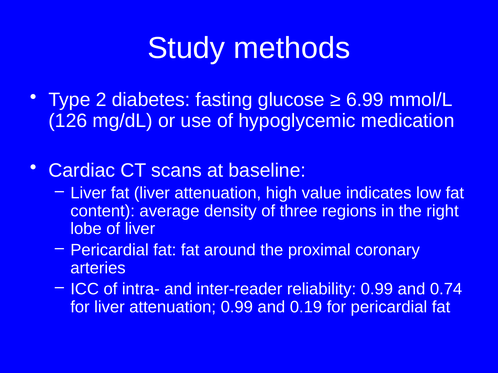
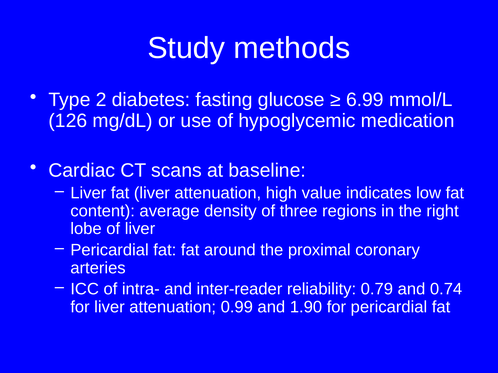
reliability 0.99: 0.99 -> 0.79 (377, 289)
0.19: 0.19 -> 1.90 (306, 307)
